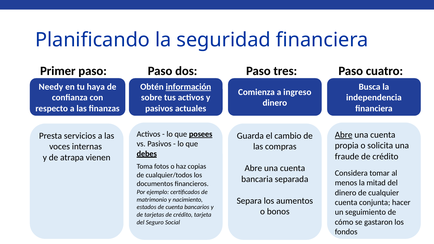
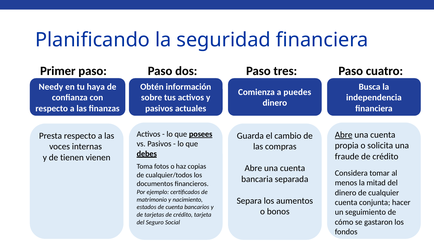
información underline: present -> none (188, 87)
ingreso: ingreso -> puedes (297, 92)
Presta servicios: servicios -> respecto (80, 136)
atrapa: atrapa -> tienen (72, 158)
